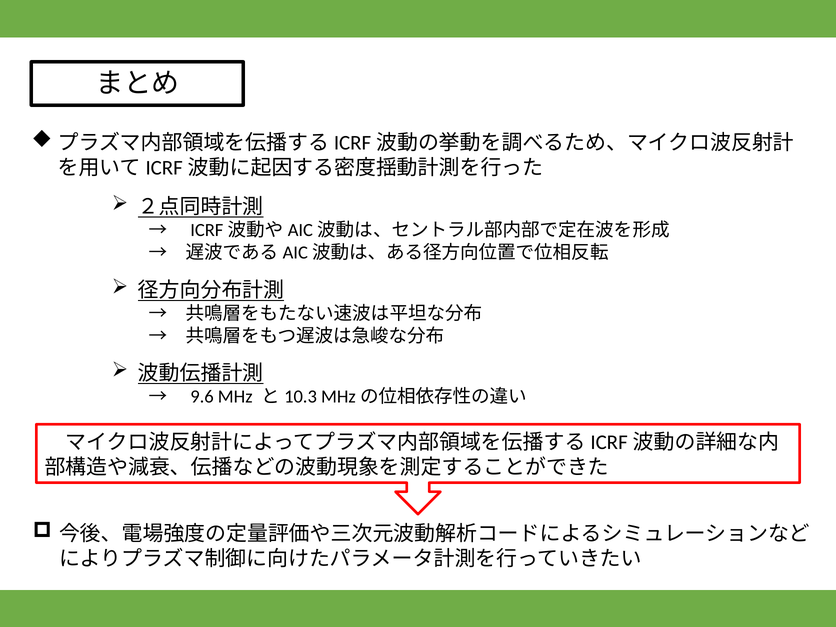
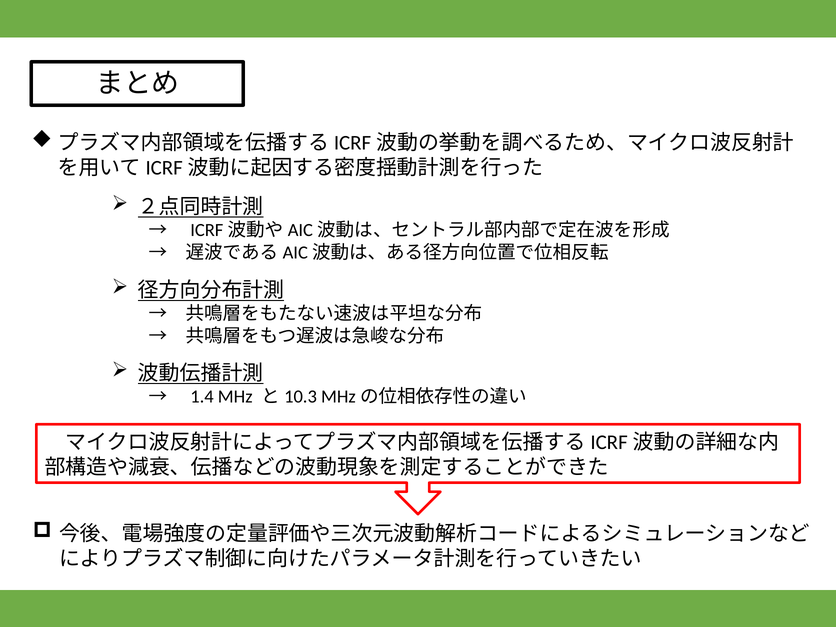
9.6: 9.6 -> 1.4 (202, 397)
